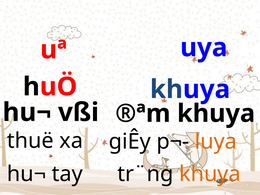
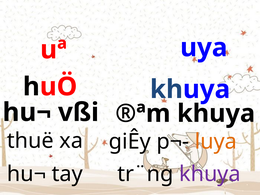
khuya colour: orange -> purple (210, 174)
